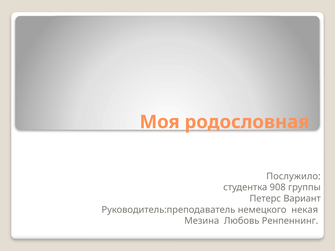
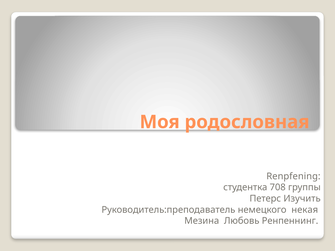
Послужило: Послужило -> Renpfening (293, 176)
908: 908 -> 708 (278, 188)
Вариант: Вариант -> Изучить (302, 199)
